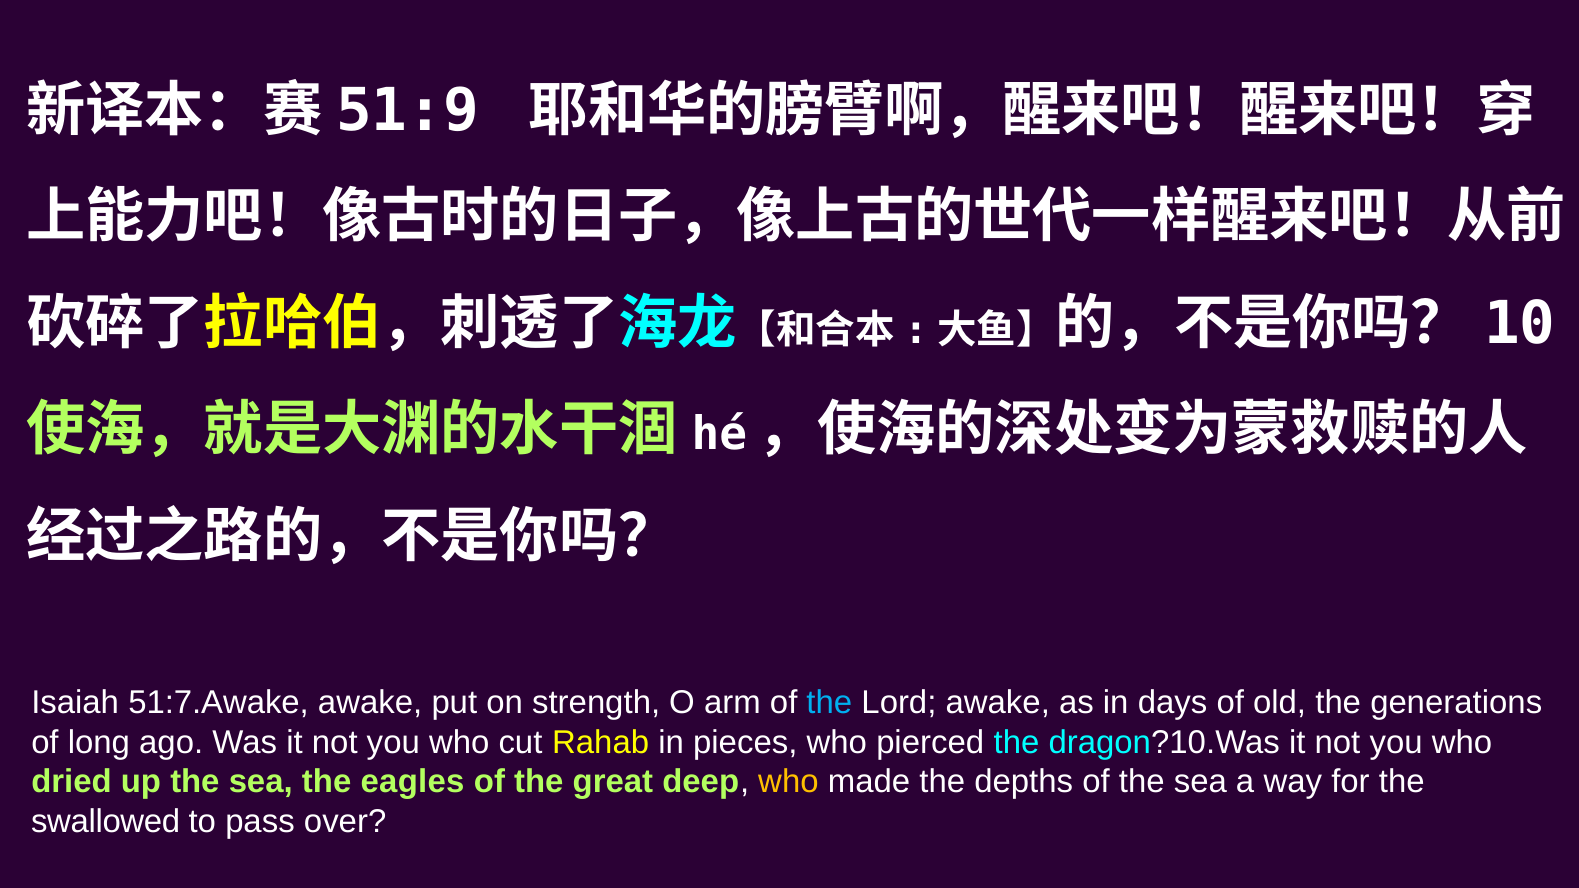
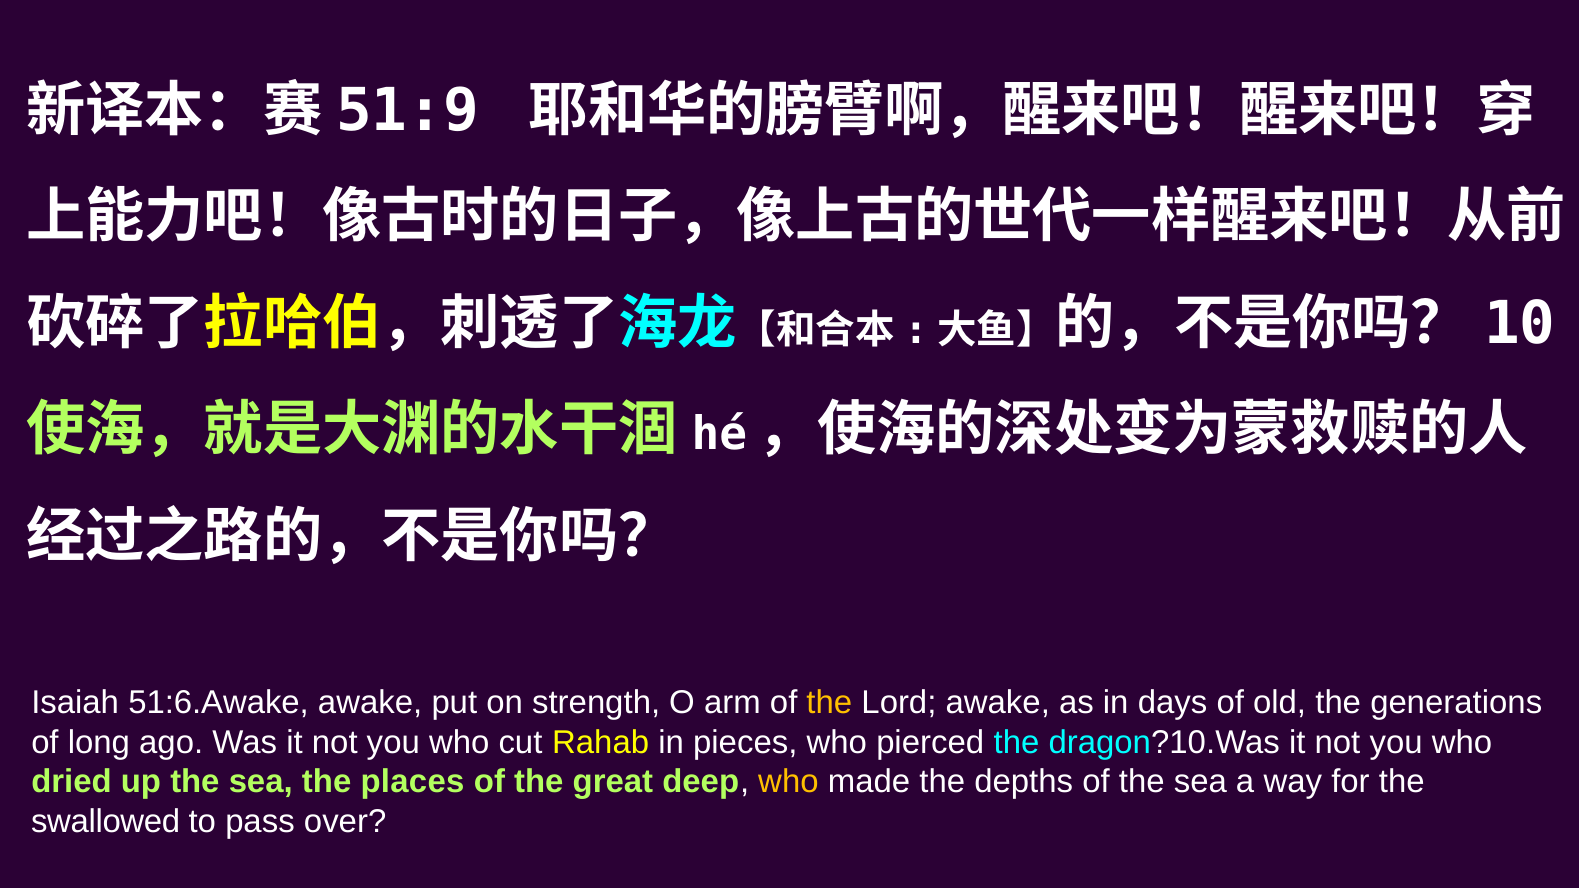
51:7.Awake: 51:7.Awake -> 51:6.Awake (219, 703)
the colour: light blue -> yellow (829, 703)
eagles: eagles -> places (413, 782)
